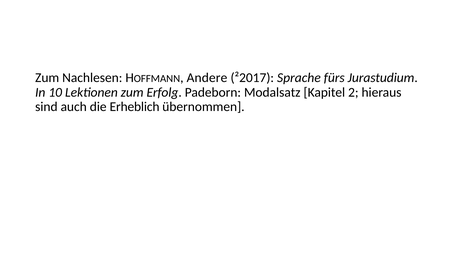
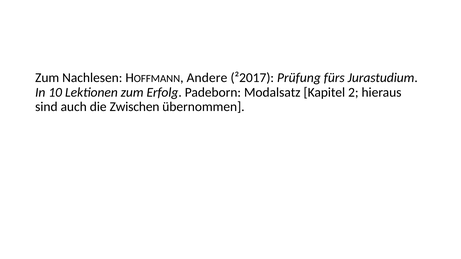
Sprache: Sprache -> Prüfung (299, 78)
Erheblich: Erheblich -> Zwischen (135, 107)
